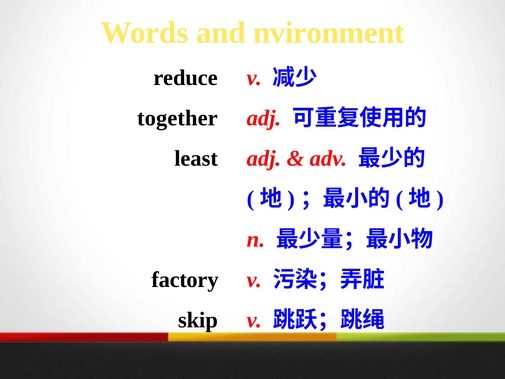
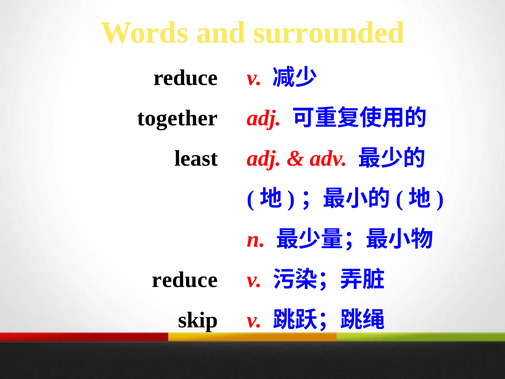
nvironment: nvironment -> surrounded (329, 32)
factory: factory -> reduce (185, 280)
